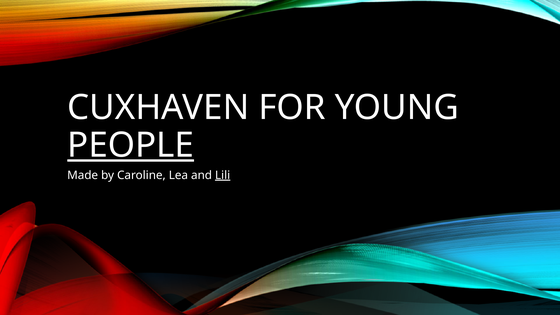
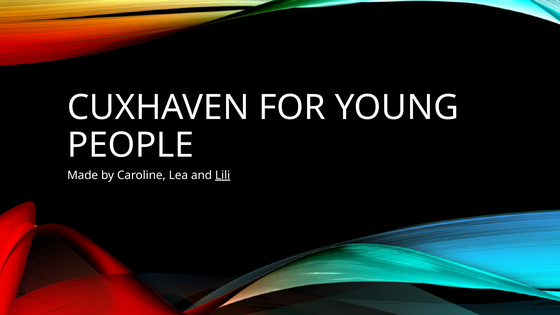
PEOPLE underline: present -> none (131, 145)
